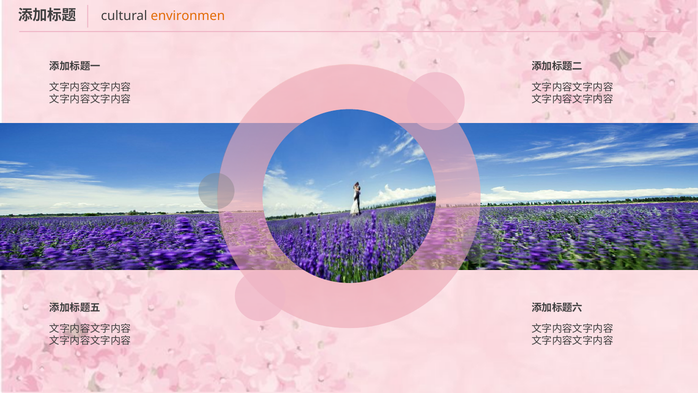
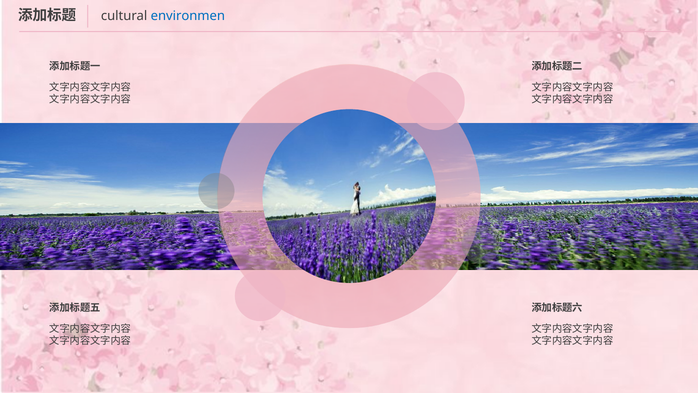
environmen colour: orange -> blue (188, 16)
